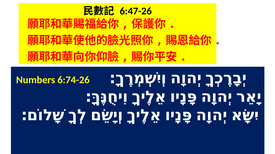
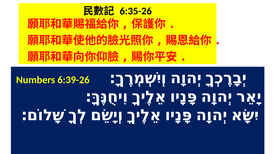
6:47-26: 6:47-26 -> 6:35-26 (136, 11)
6:74-26: 6:74-26 -> 6:39-26 (73, 80)
